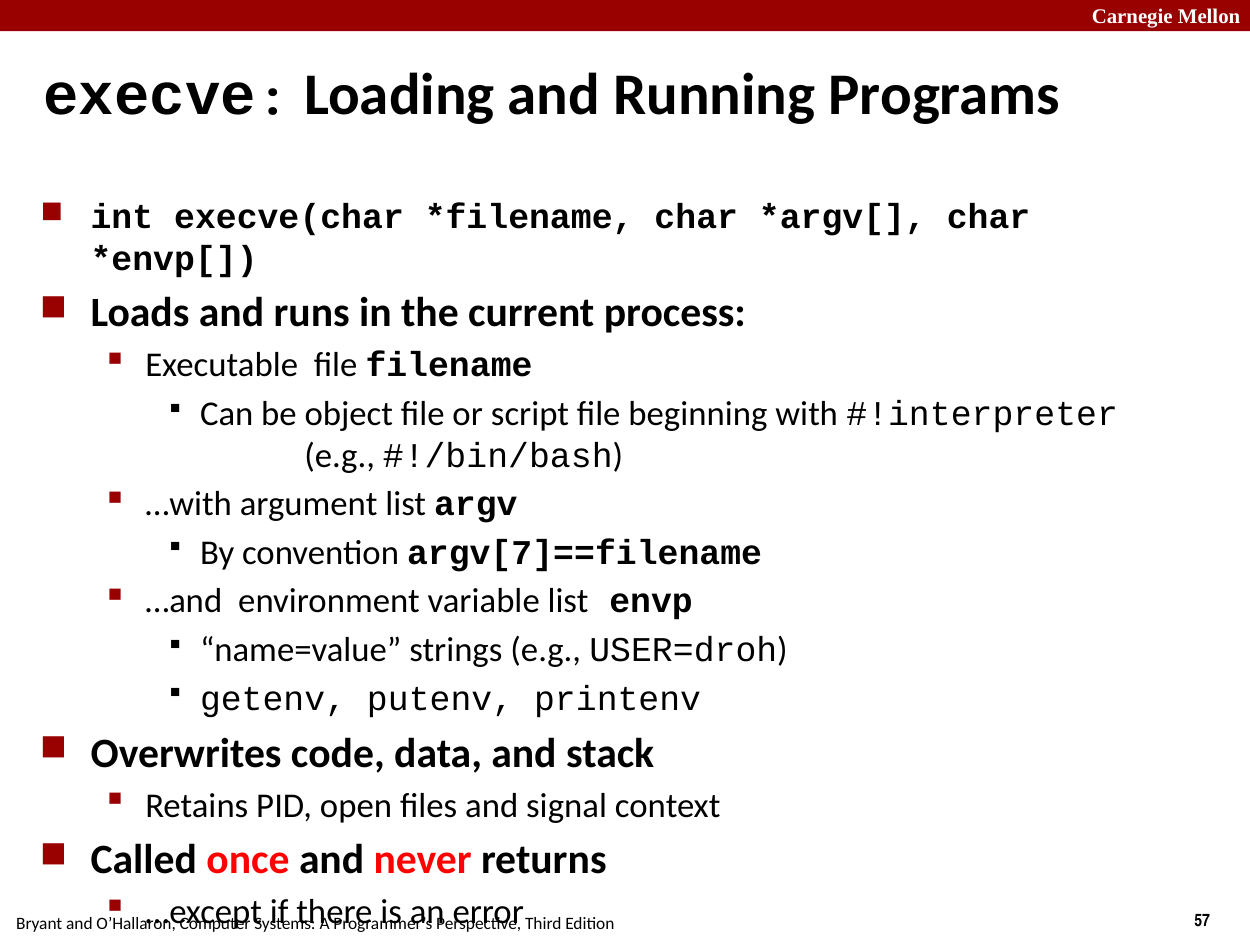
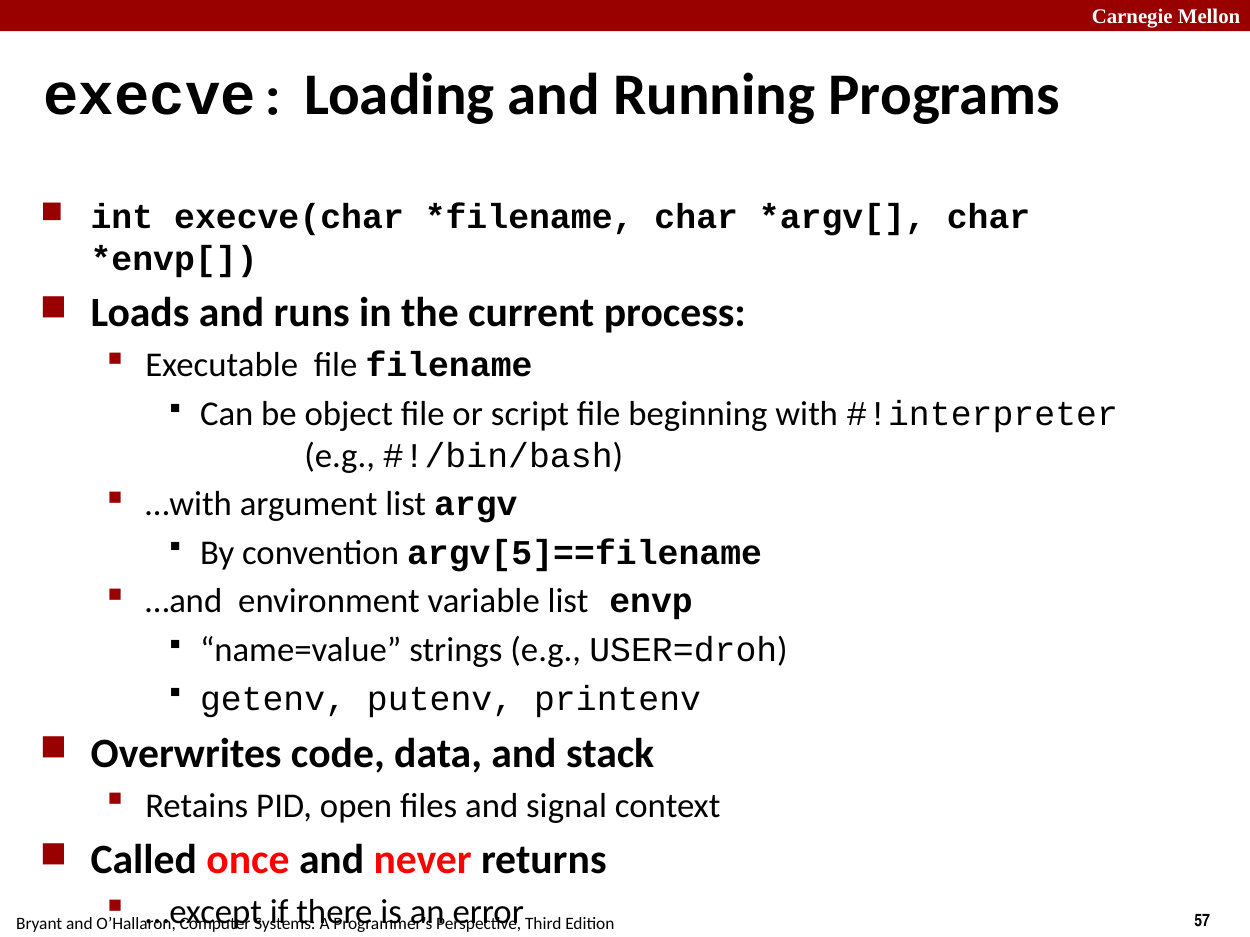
argv[7]==filename: argv[7]==filename -> argv[5]==filename (585, 553)
